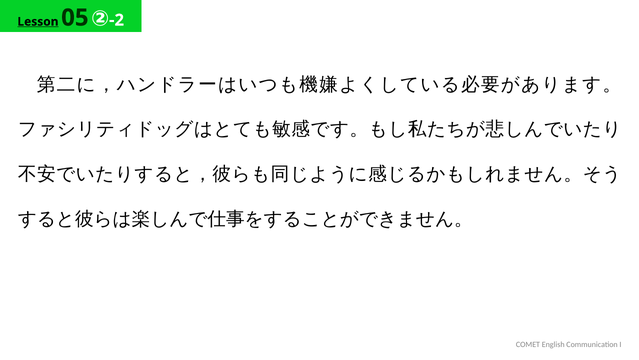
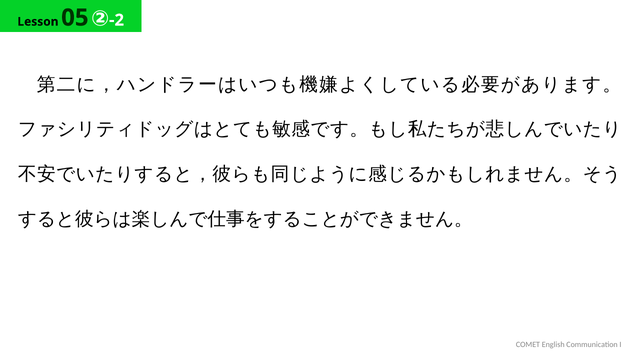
Lesson underline: present -> none (38, 22)
